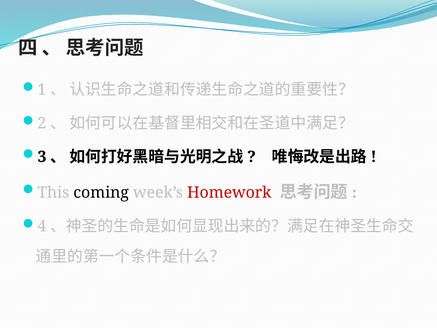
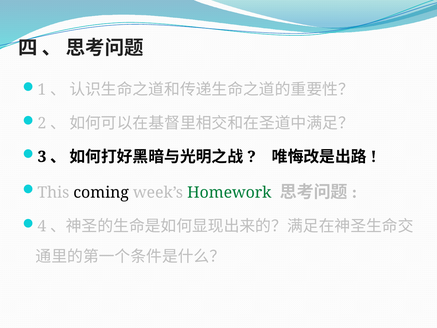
Homework colour: red -> green (229, 192)
